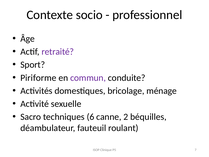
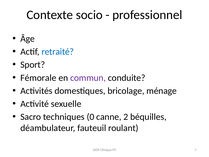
retraité colour: purple -> blue (58, 52)
Piriforme: Piriforme -> Fémorale (38, 78)
6: 6 -> 0 (90, 117)
